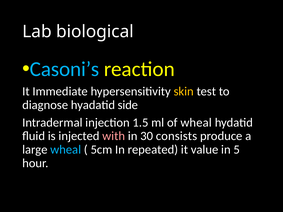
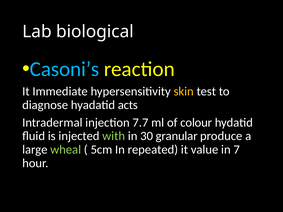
side: side -> acts (128, 105)
1.5: 1.5 -> 7.7 (140, 123)
of wheal: wheal -> colour (196, 123)
with colour: pink -> light green (114, 136)
consists: consists -> granular (177, 136)
wheal colour: light blue -> light green (66, 150)
5: 5 -> 7 (237, 150)
